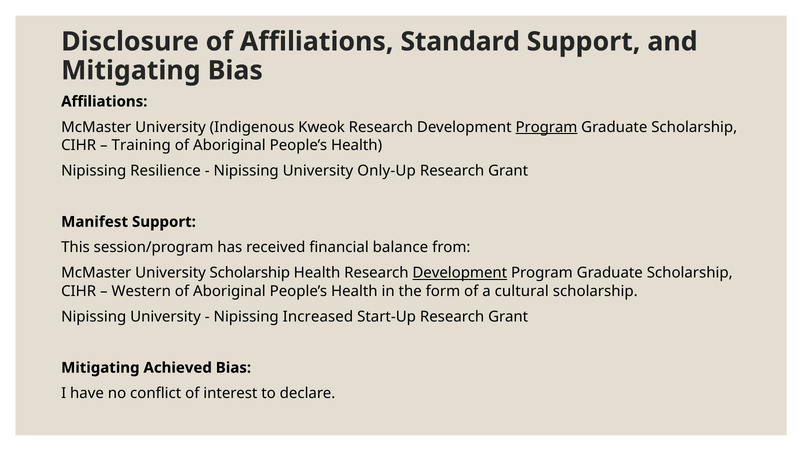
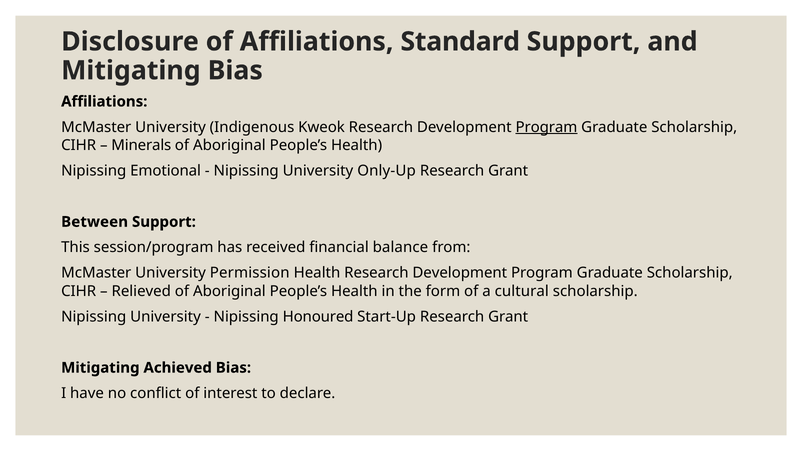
Training: Training -> Minerals (141, 145)
Resilience: Resilience -> Emotional (166, 171)
Manifest: Manifest -> Between (95, 222)
University Scholarship: Scholarship -> Permission (250, 273)
Development underline: present -> none (460, 273)
Western: Western -> Relieved (141, 291)
Increased: Increased -> Honoured (318, 317)
